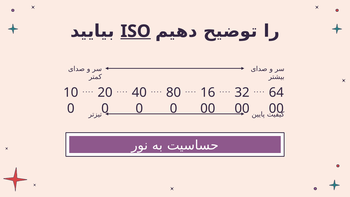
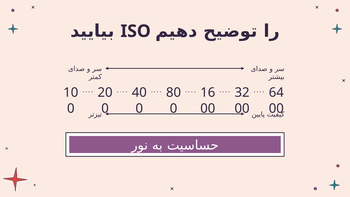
ISO underline: present -> none (136, 31)
